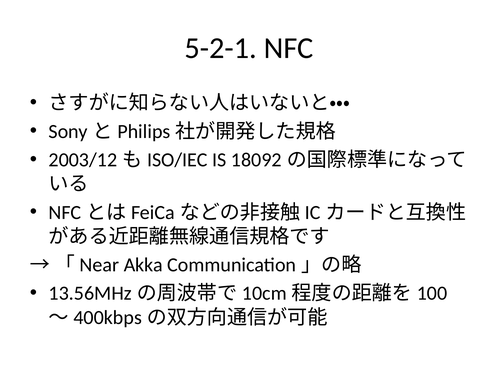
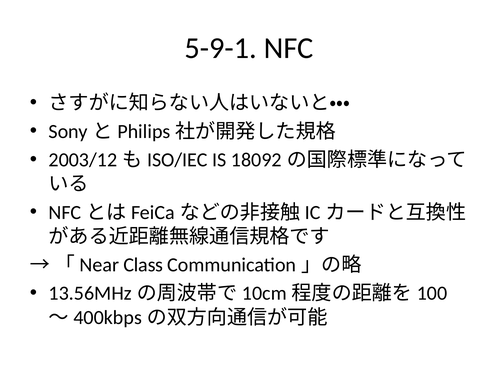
5-2-1: 5-2-1 -> 5-9-1 (221, 48)
Akka: Akka -> Class (143, 265)
